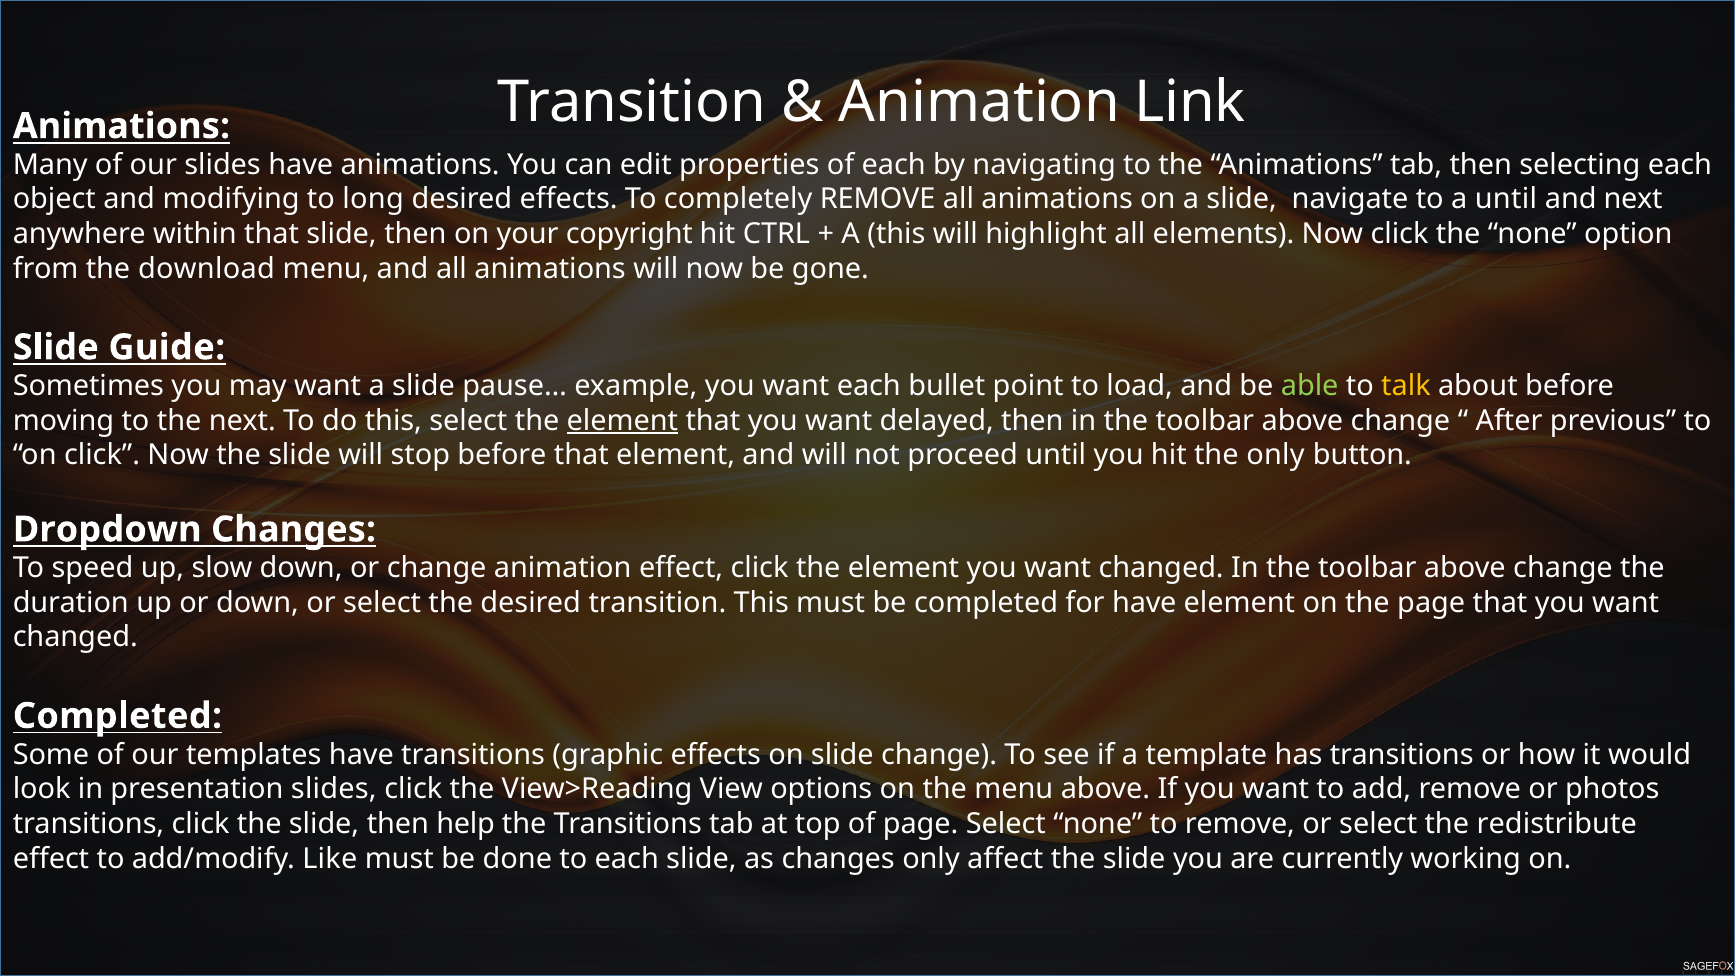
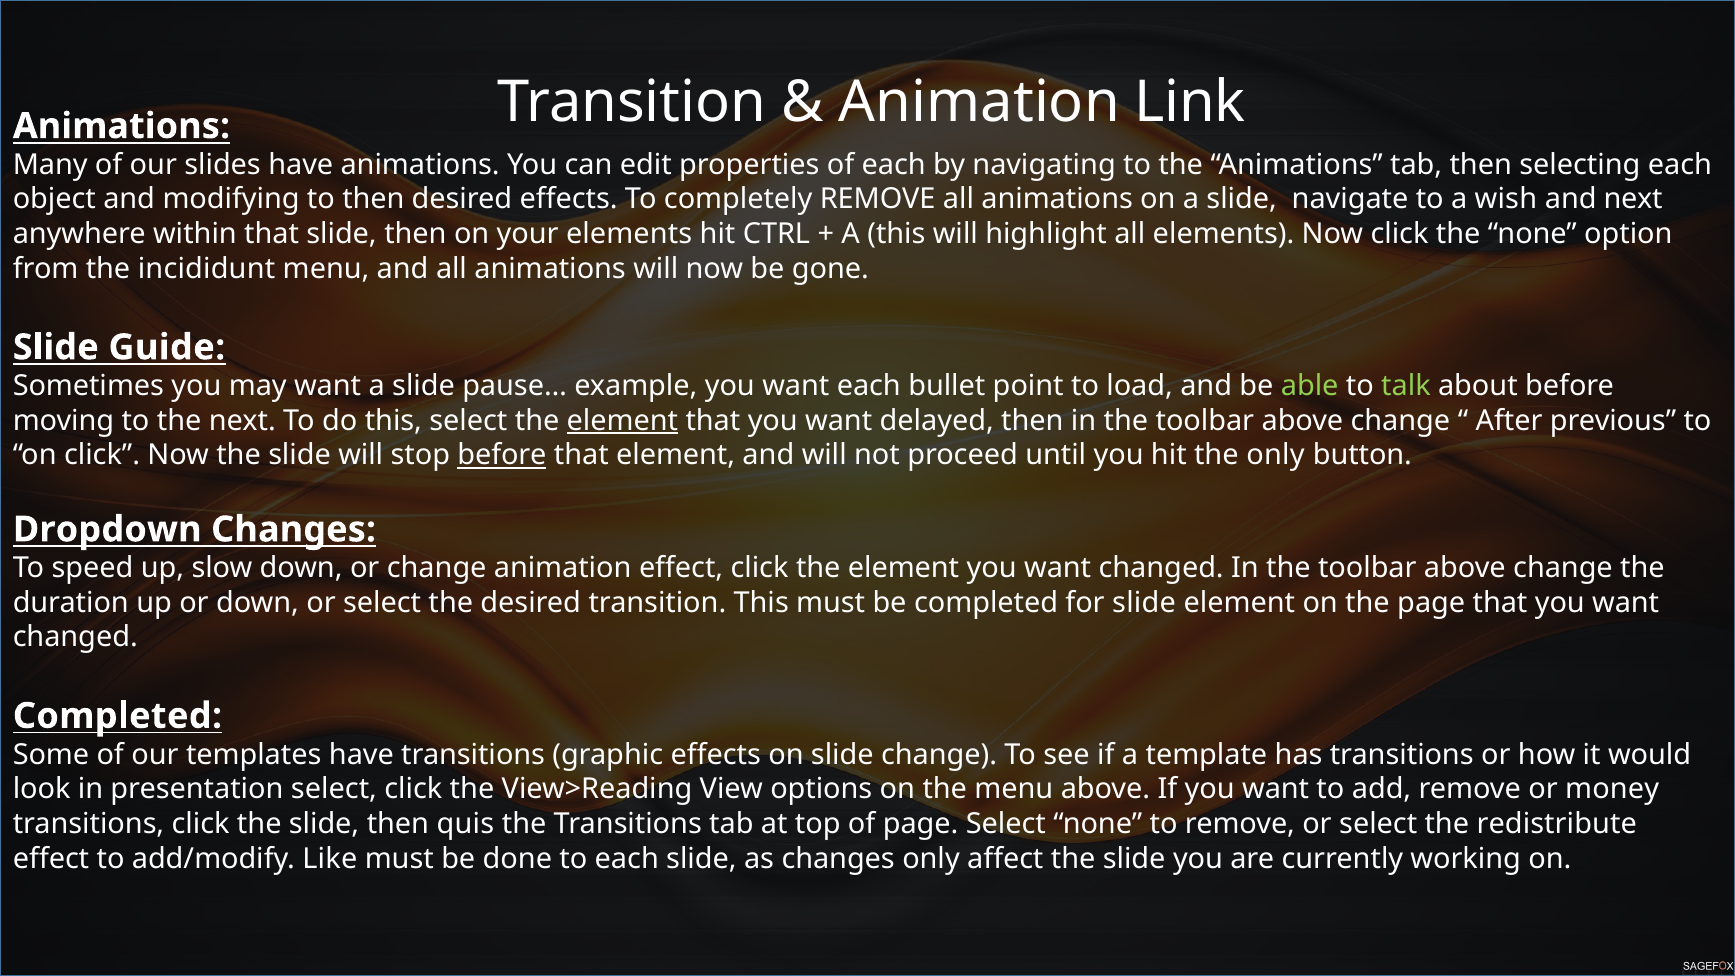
to long: long -> then (373, 199)
a until: until -> wish (1506, 199)
your copyright: copyright -> elements (629, 234)
download: download -> incididunt (207, 269)
talk colour: yellow -> light green (1406, 386)
before underline: none -> present (502, 455)
for have: have -> slide (1144, 603)
presentation slides: slides -> select (334, 789)
photos: photos -> money (1612, 789)
help: help -> quis (465, 824)
